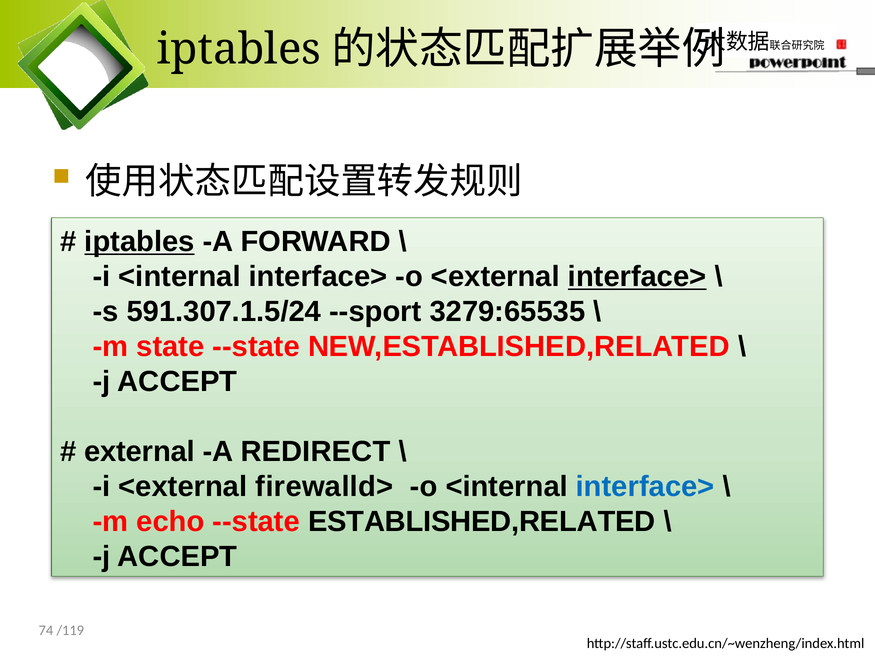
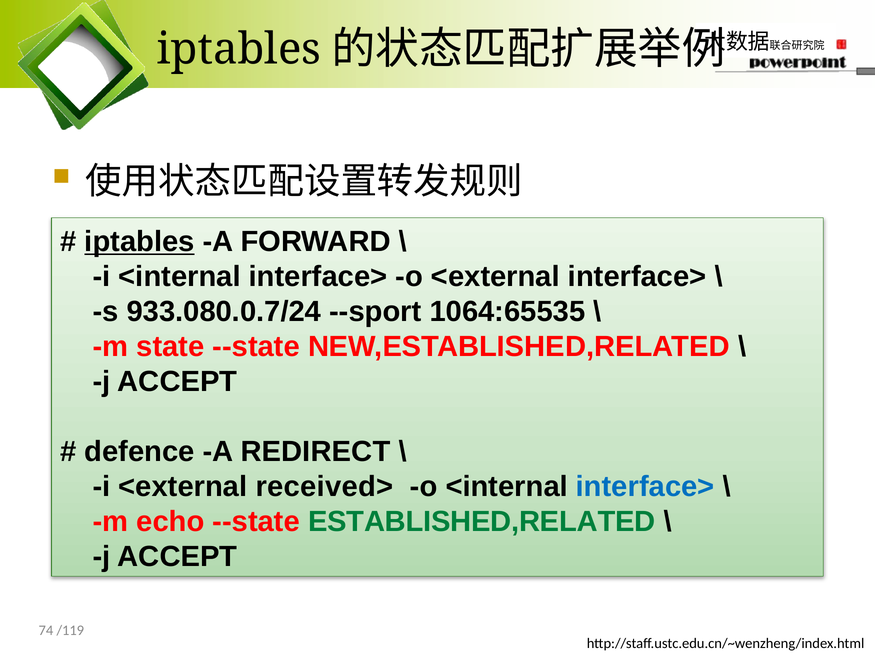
interface> underline: present -> none (637, 277)
591.307.1.5/24: 591.307.1.5/24 -> 933.080.0.7/24 (224, 312)
3279:65535: 3279:65535 -> 1064:65535 (507, 312)
external: external -> defence (140, 452)
firewalld>: firewalld> -> received> (324, 487)
ESTABLISHED,RELATED colour: black -> green (482, 522)
